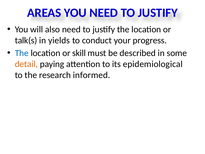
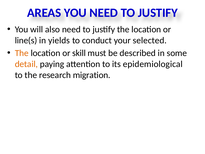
talk(s: talk(s -> line(s (26, 40)
progress: progress -> selected (150, 40)
The colour: blue -> orange (22, 53)
informed: informed -> migration (92, 75)
